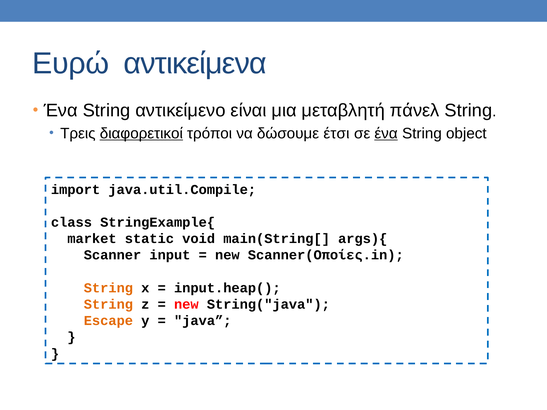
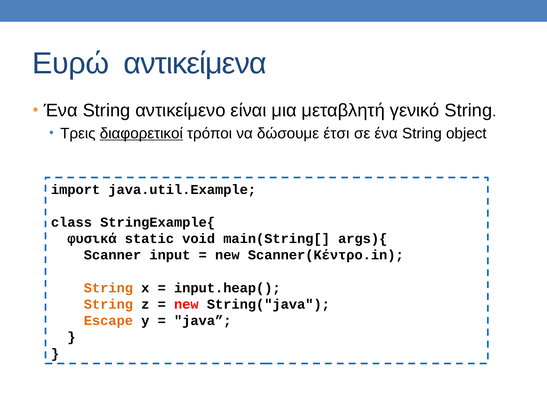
πάνελ: πάνελ -> γενικό (415, 111)
ένα underline: present -> none (386, 134)
java.util.Compile: java.util.Compile -> java.util.Example (182, 190)
market: market -> φυσικά (92, 239)
Scanner(Οποίες.in: Scanner(Οποίες.in -> Scanner(Κέντρο.in (326, 255)
